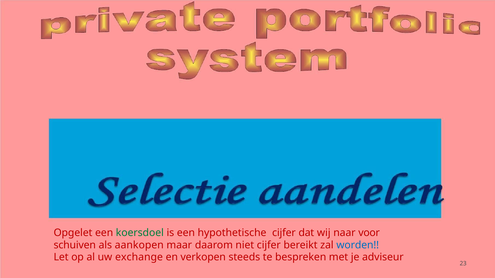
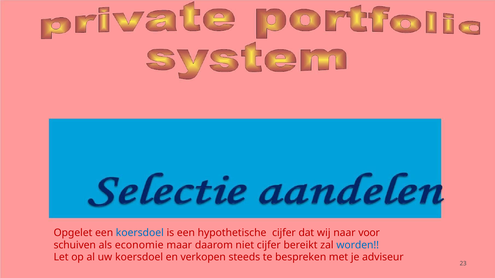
koersdoel colour: green -> blue (140, 233)
aankopen: aankopen -> economie (139, 245)
uw exchange: exchange -> koersdoel (139, 258)
